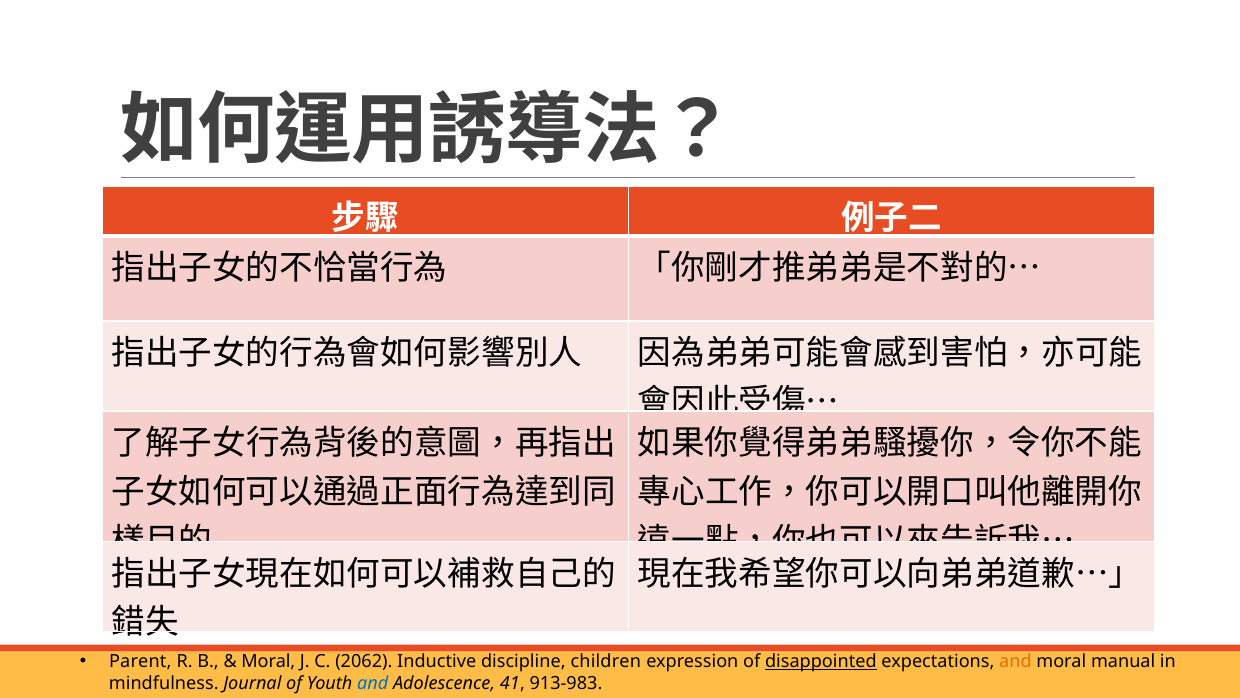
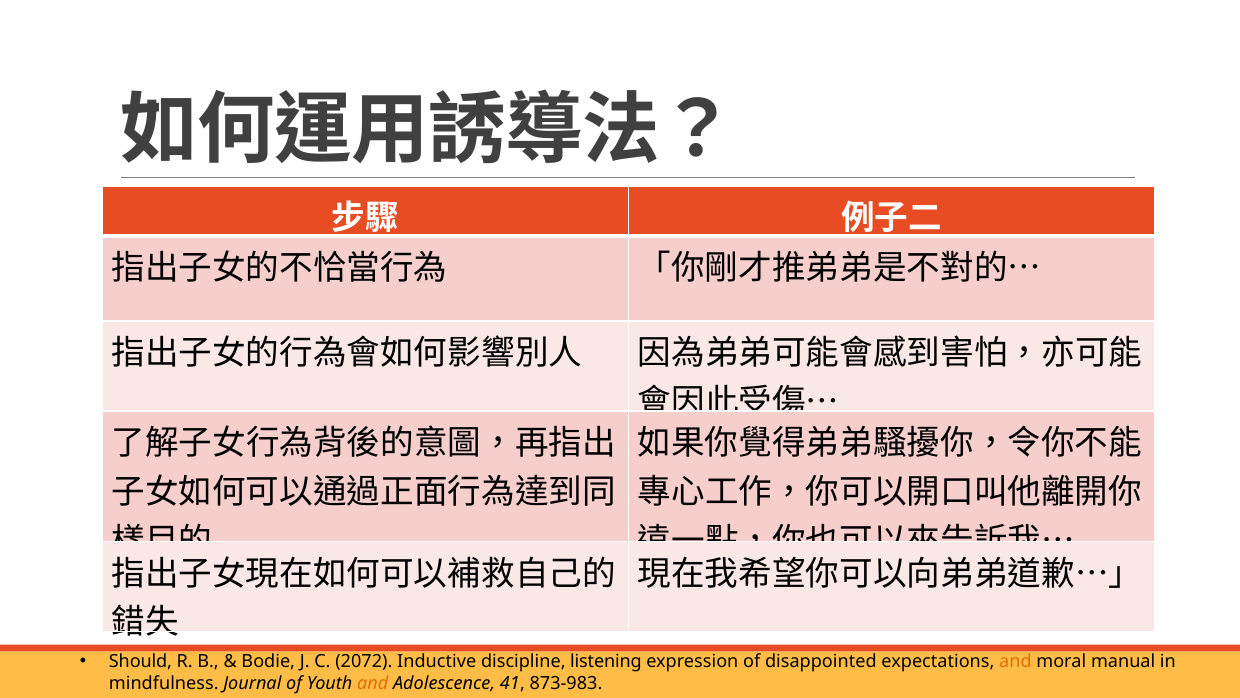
Parent: Parent -> Should (140, 661)
Moral: Moral -> Bodie (268, 661)
2062: 2062 -> 2072 (364, 661)
children: children -> listening (606, 661)
disappointed underline: present -> none (821, 661)
and colour: blue -> orange (373, 683)
913-983: 913-983 -> 873-983 (566, 683)
